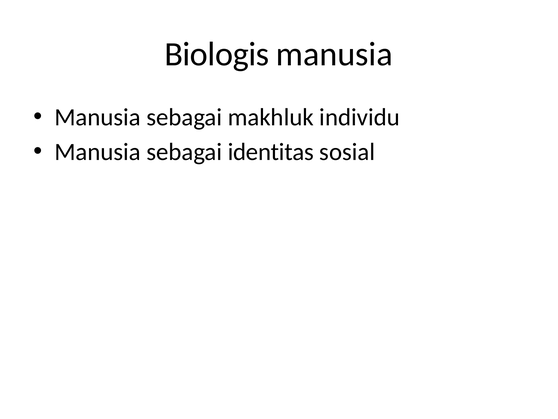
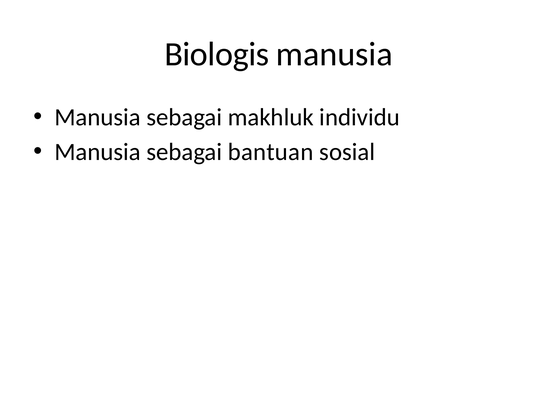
identitas: identitas -> bantuan (271, 152)
